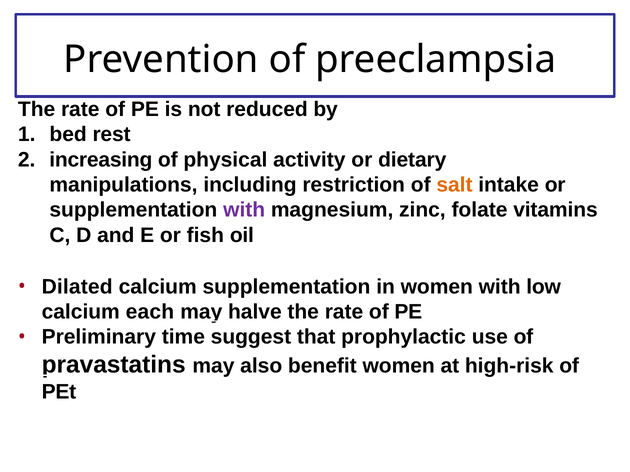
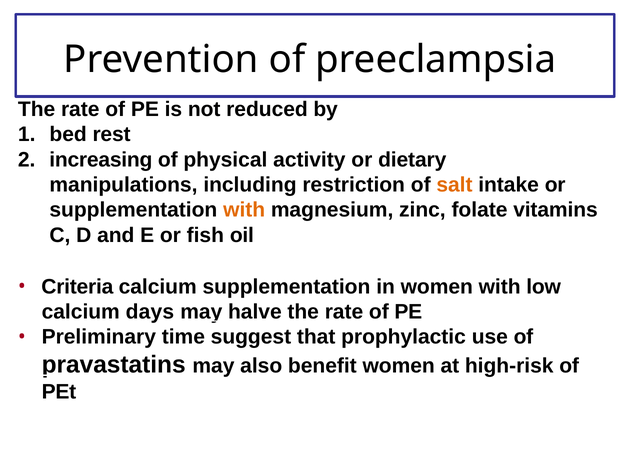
with colour: purple -> orange (244, 210)
Dilated: Dilated -> Criteria (77, 287)
each: each -> days (150, 312)
